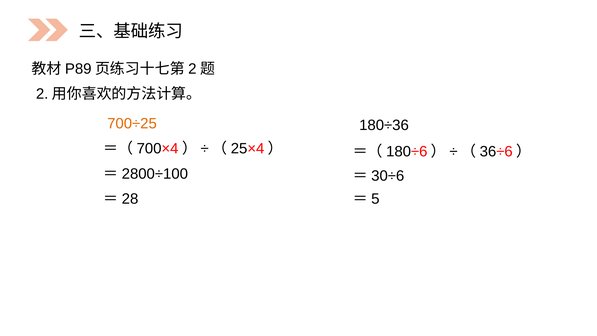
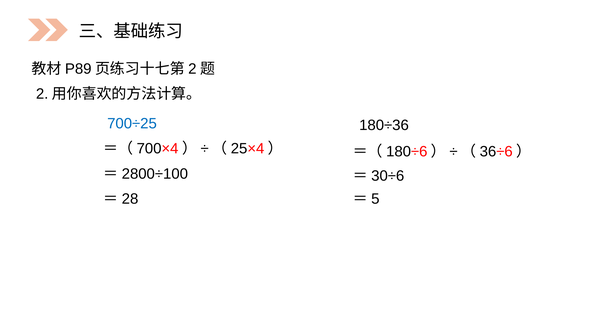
700÷25 colour: orange -> blue (132, 123)
